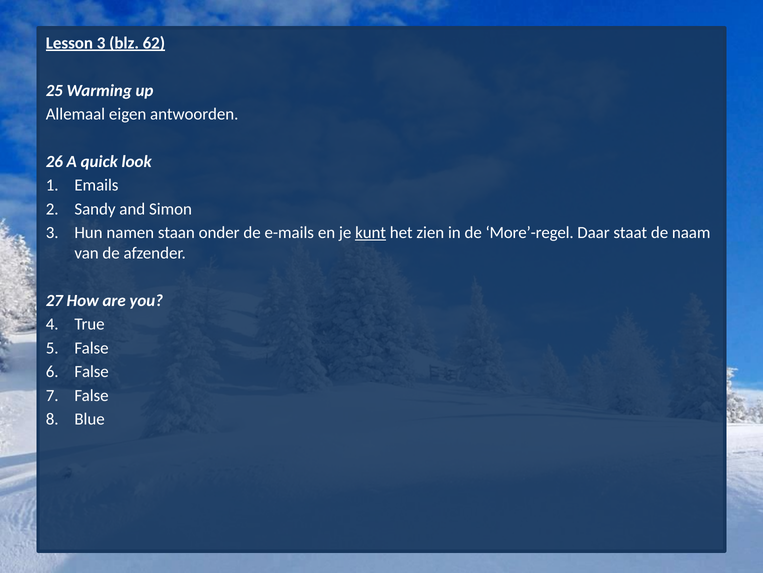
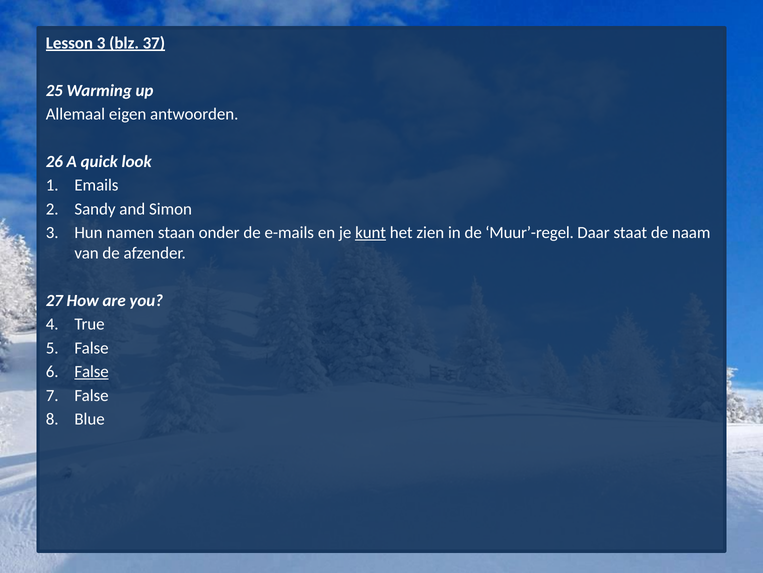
62: 62 -> 37 (154, 43)
More’-regel: More’-regel -> Muur’-regel (530, 233)
False underline: none -> present (92, 371)
